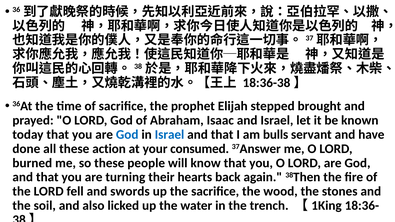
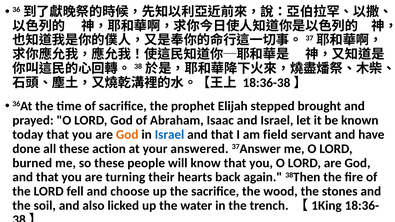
God colour: blue -> orange (127, 135)
bulls: bulls -> field (275, 135)
consumed: consumed -> answered (200, 149)
swords: swords -> choose (130, 192)
